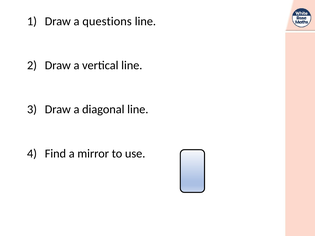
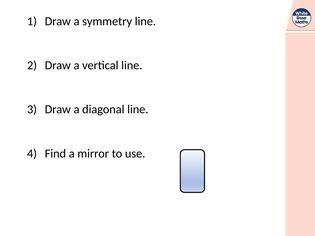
questions: questions -> symmetry (107, 21)
